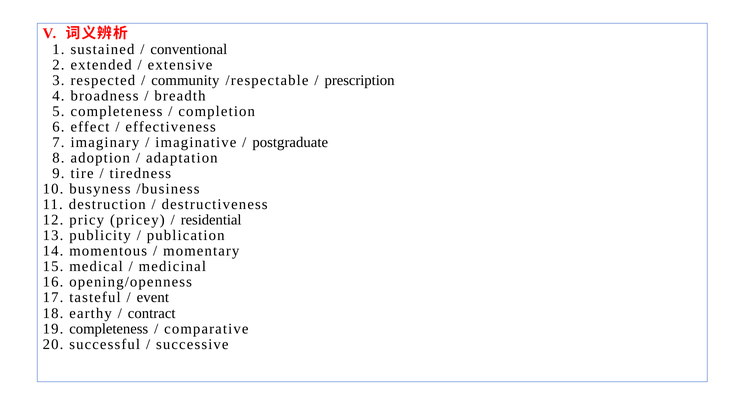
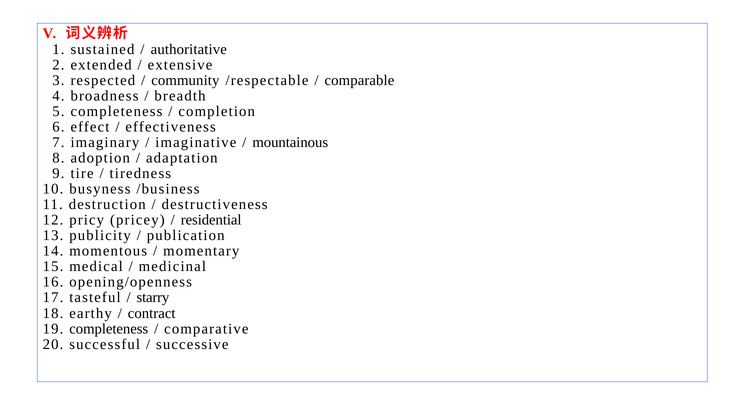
conventional: conventional -> authoritative (189, 49)
prescription: prescription -> comparable (359, 80)
postgraduate: postgraduate -> mountainous (290, 142)
event: event -> starry (153, 298)
